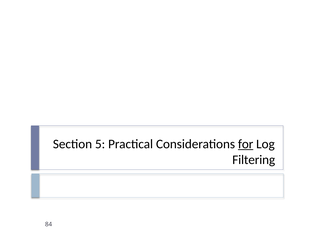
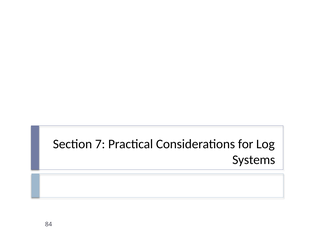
5: 5 -> 7 (100, 144)
for underline: present -> none (246, 144)
Filtering: Filtering -> Systems (254, 160)
